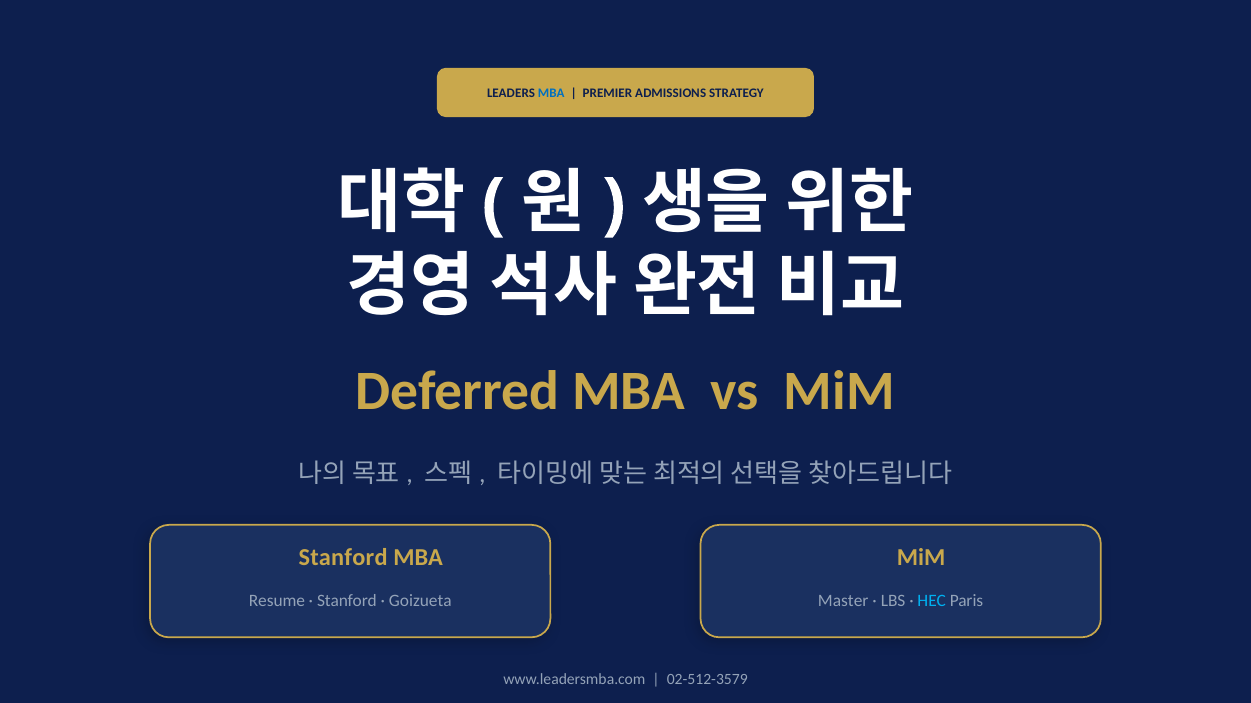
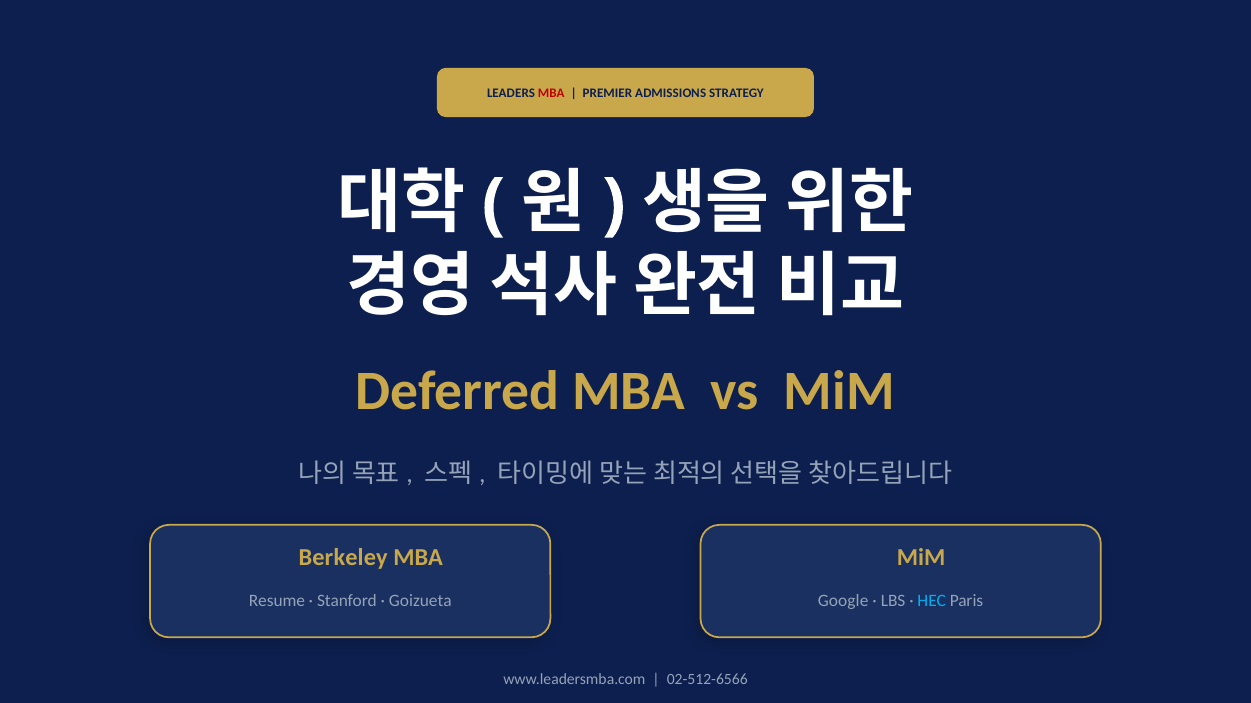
MBA colour: blue -> red (551, 93)
Stanford: Stanford -> Berkeley (343, 558)
Master: Master -> Google (843, 601)
02-512-3579: 02-512-3579 -> 02-512-6566 (707, 680)
